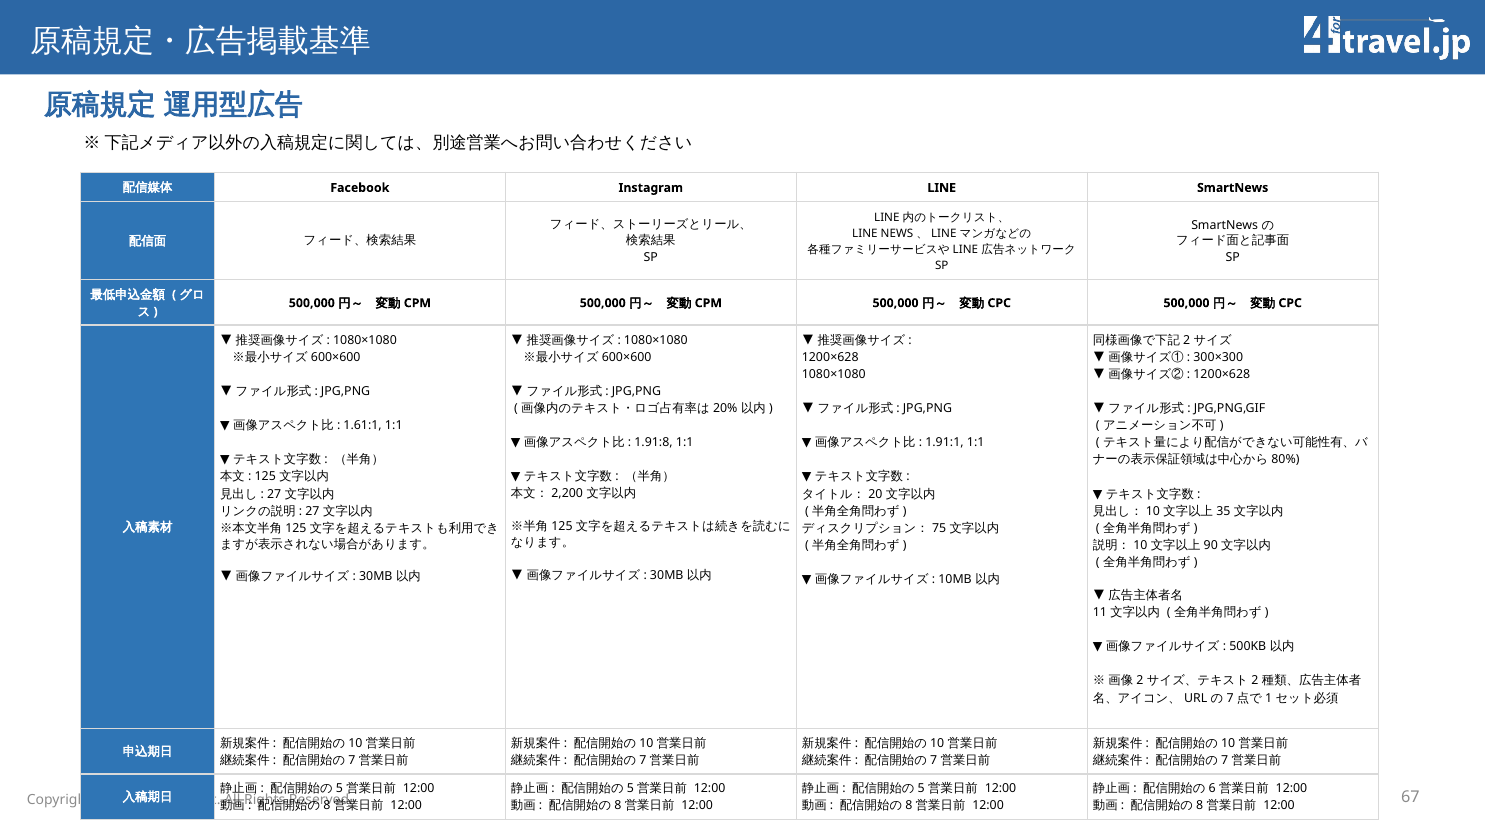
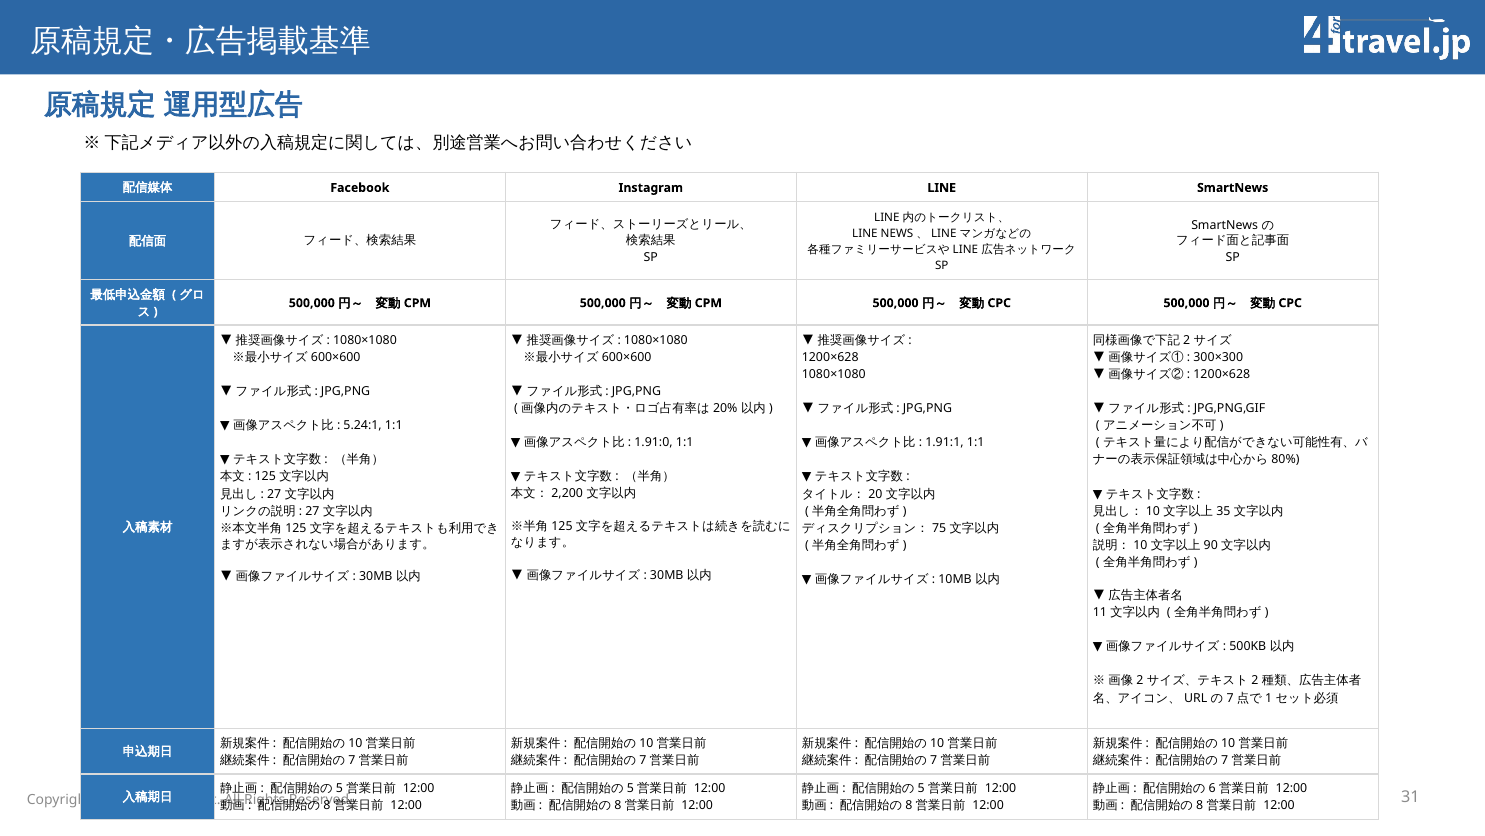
1.61:1: 1.61:1 -> 5.24:1 (363, 425)
1.91:8: 1.91:8 -> 1.91:0 (654, 442)
67: 67 -> 31 (1410, 796)
